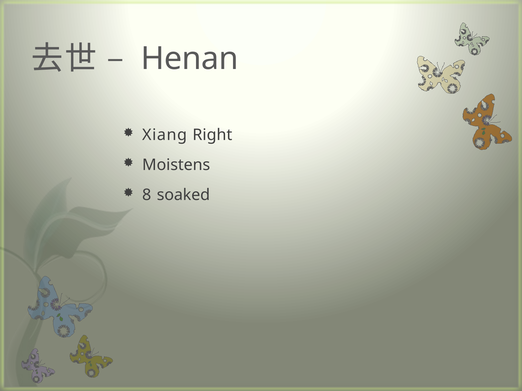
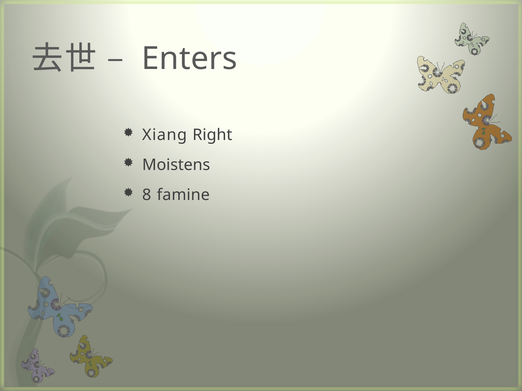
Henan: Henan -> Enters (189, 59)
soaked: soaked -> famine (183, 195)
